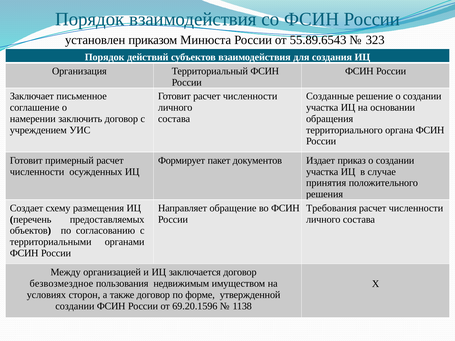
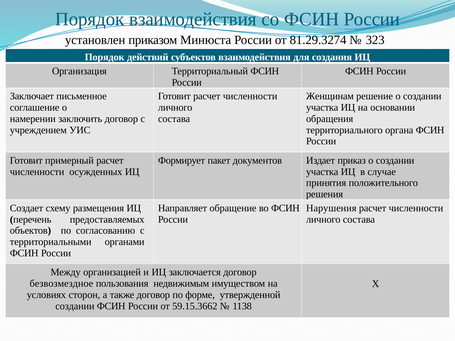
55.89.6543: 55.89.6543 -> 81.29.3274 (318, 40)
Созданные: Созданные -> Женщинам (330, 96)
Требования: Требования -> Нарушения (331, 208)
69.20.1596: 69.20.1596 -> 59.15.3662 (195, 306)
